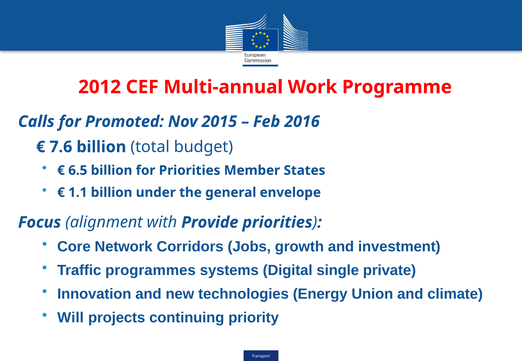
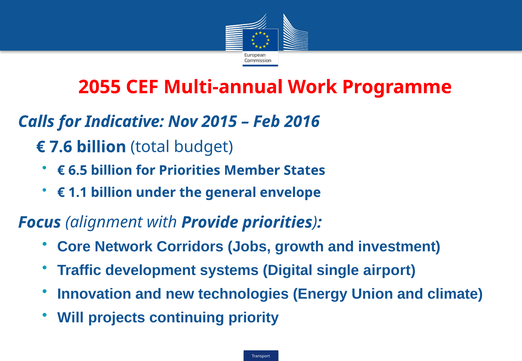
2012: 2012 -> 2055 (100, 87)
Promoted: Promoted -> Indicative (125, 122)
programmes: programmes -> development (151, 271)
private: private -> airport (389, 271)
